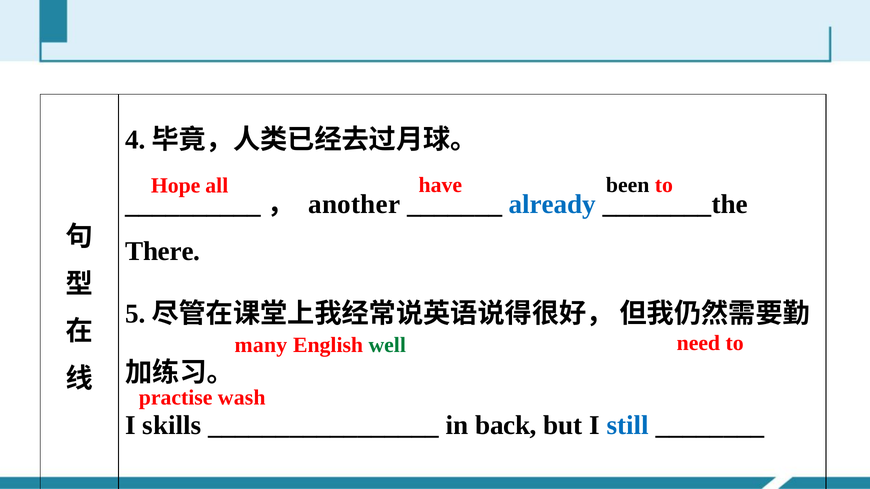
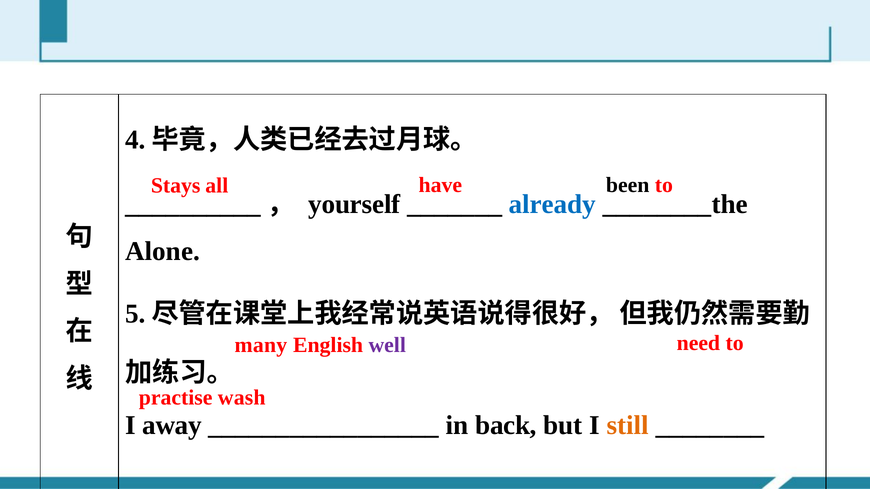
Hope: Hope -> Stays (176, 186)
another: another -> yourself (354, 204)
There: There -> Alone (163, 251)
well colour: green -> purple (387, 345)
skills: skills -> away (172, 426)
still colour: blue -> orange (628, 426)
